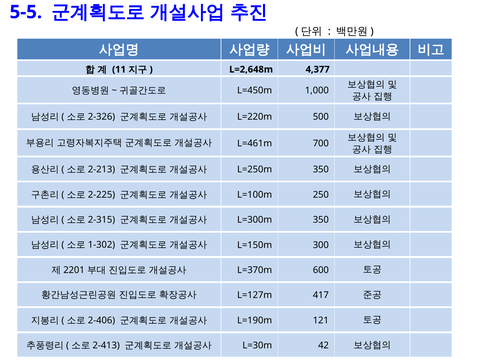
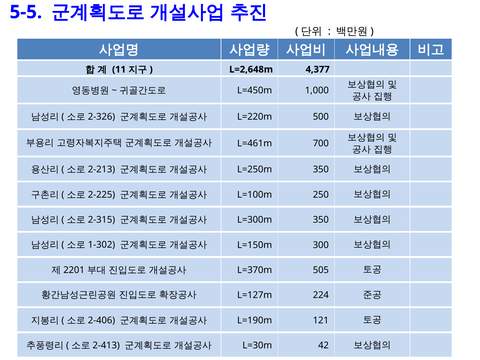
600: 600 -> 505 (321, 270)
417: 417 -> 224 (321, 295)
